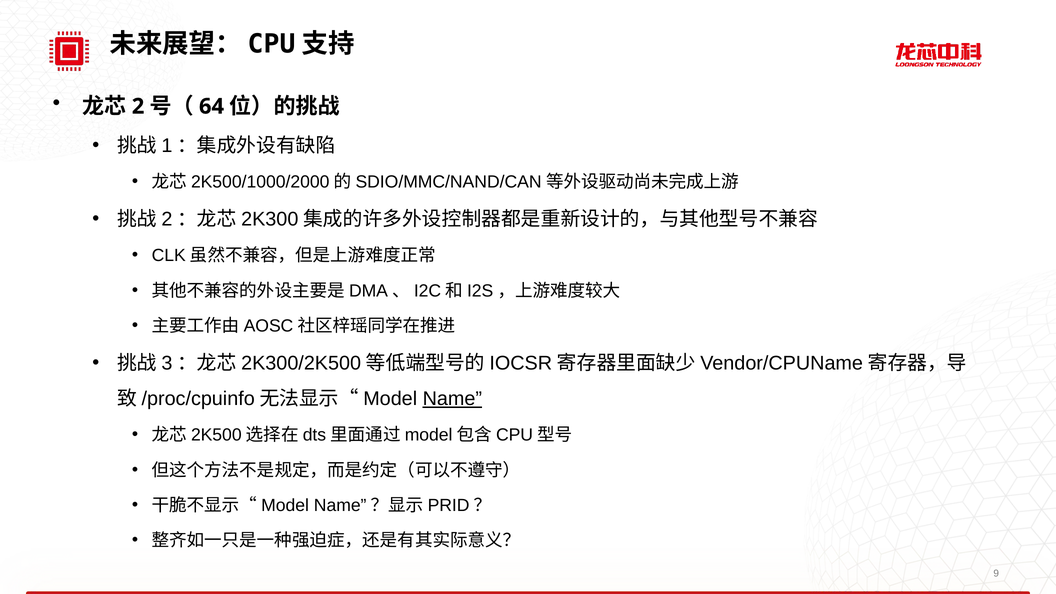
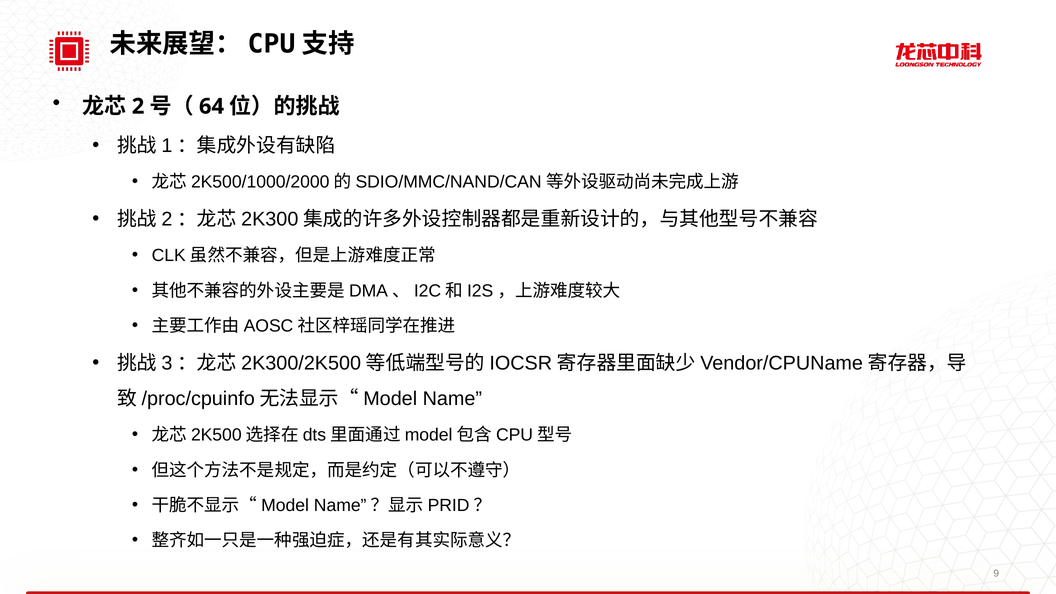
Name underline: present -> none (452, 399)
